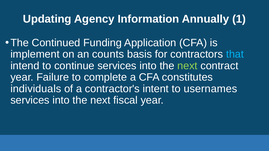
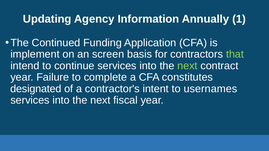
counts: counts -> screen (108, 54)
that colour: light blue -> light green (235, 54)
individuals: individuals -> designated (36, 89)
